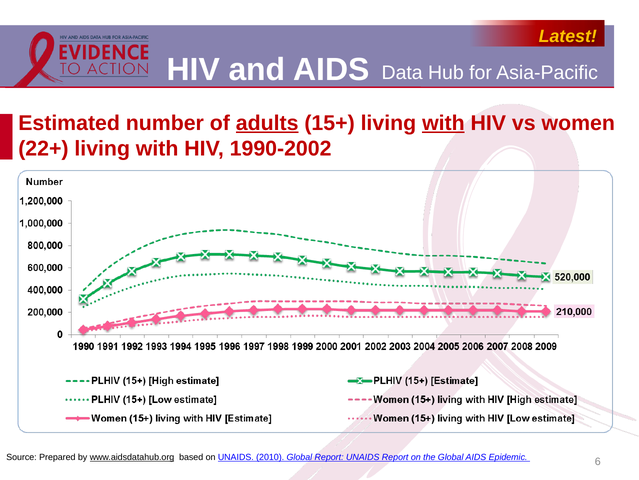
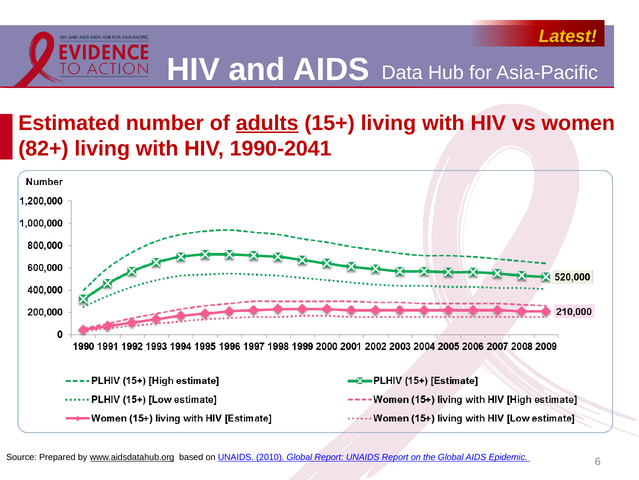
with underline: present -> none (443, 123)
22+: 22+ -> 82+ (43, 148)
1990-2002: 1990-2002 -> 1990-2041 (281, 148)
